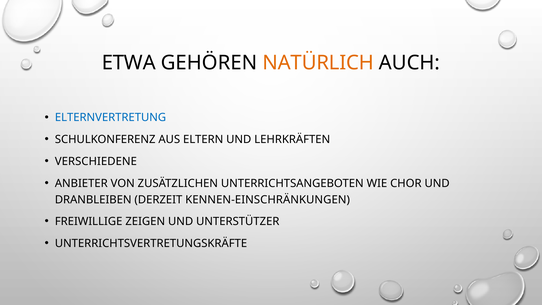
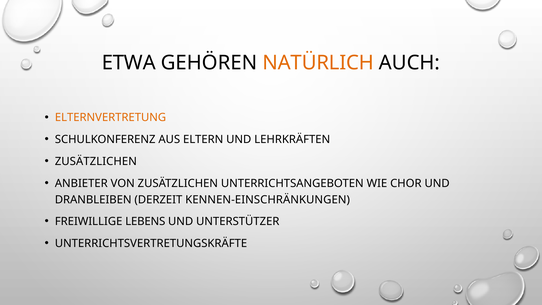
ELTERNVERTRETUNG colour: blue -> orange (110, 118)
VERSCHIEDENE: VERSCHIEDENE -> ZUSÄTZLICHEN (96, 161)
ZEIGEN: ZEIGEN -> LEBENS (145, 221)
